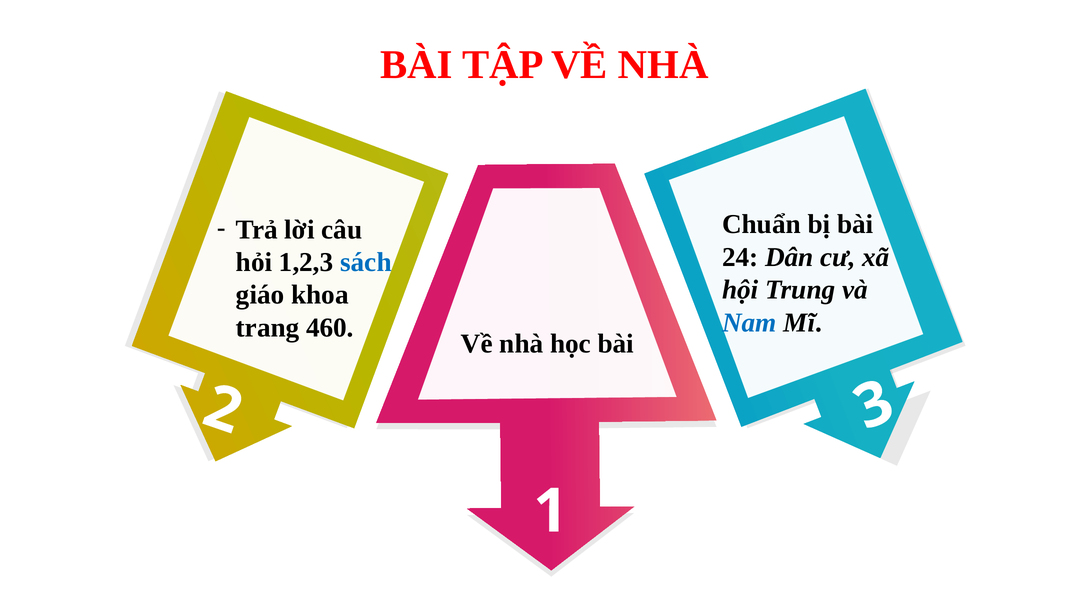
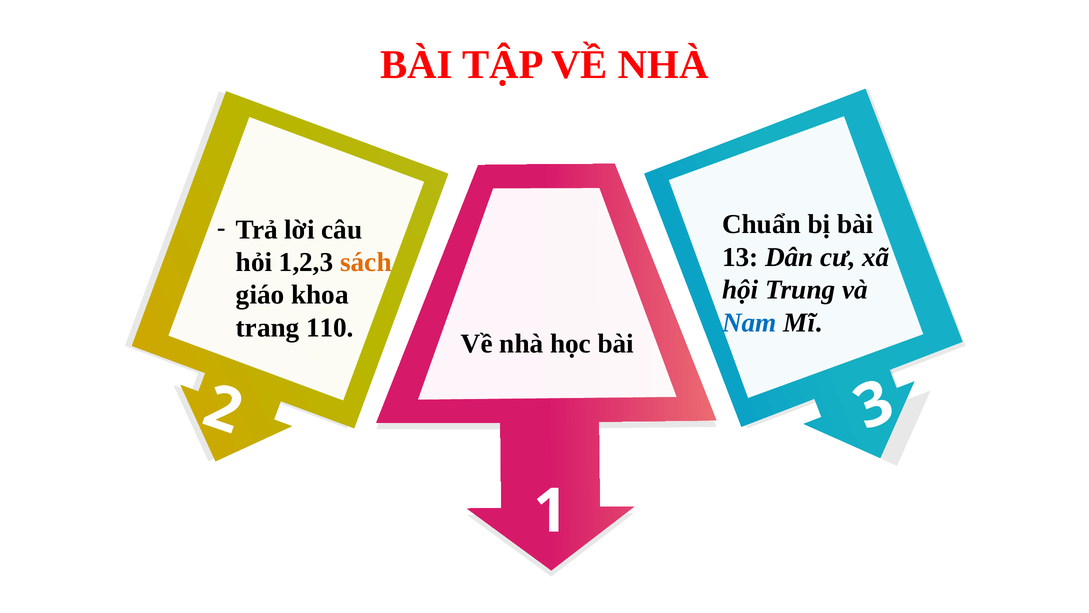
24: 24 -> 13 (740, 257)
sách colour: blue -> orange (366, 262)
460: 460 -> 110 (330, 327)
